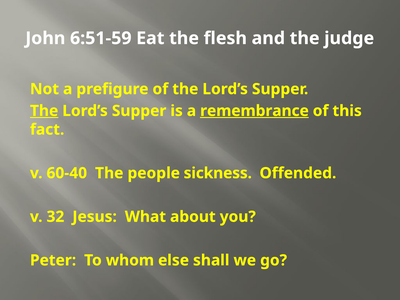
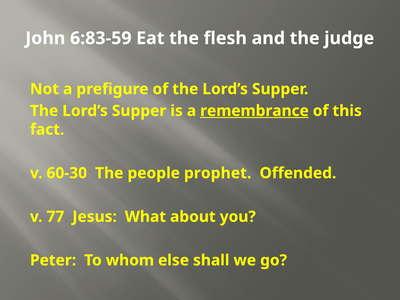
6:51-59: 6:51-59 -> 6:83-59 (101, 38)
The underline: present -> none (44, 111)
60-40: 60-40 -> 60-30 (67, 173)
sickness: sickness -> prophet (218, 173)
32: 32 -> 77 (55, 217)
